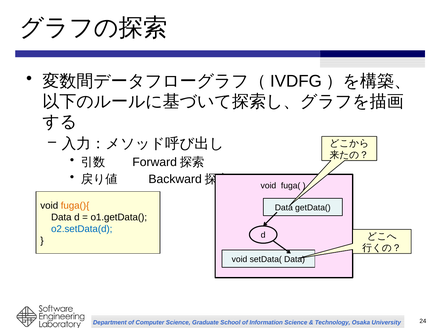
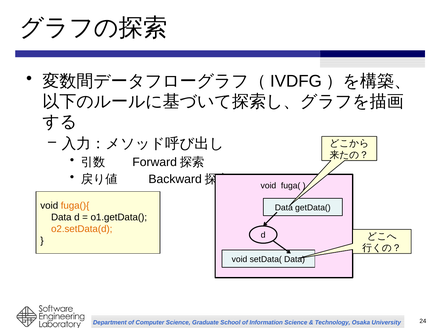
o2.setData(d colour: blue -> orange (82, 229)
